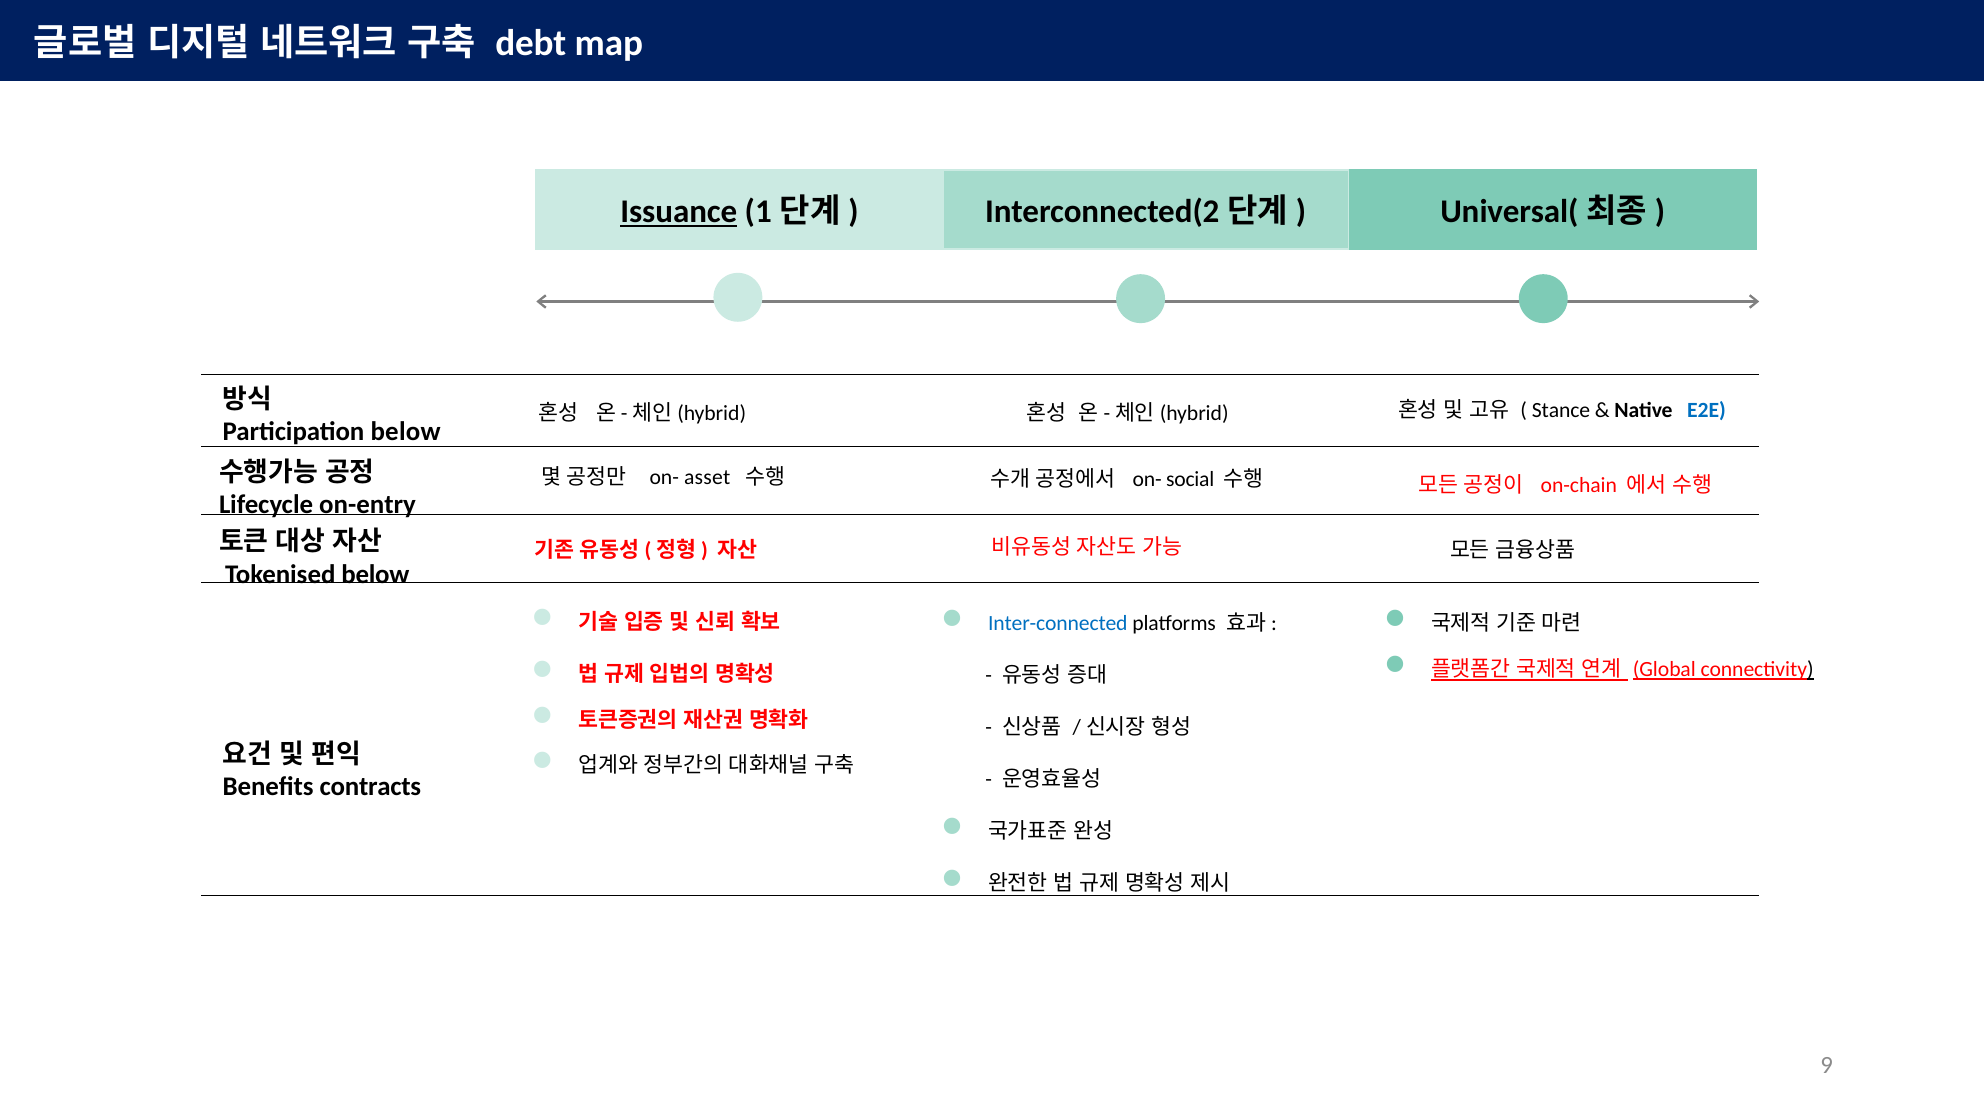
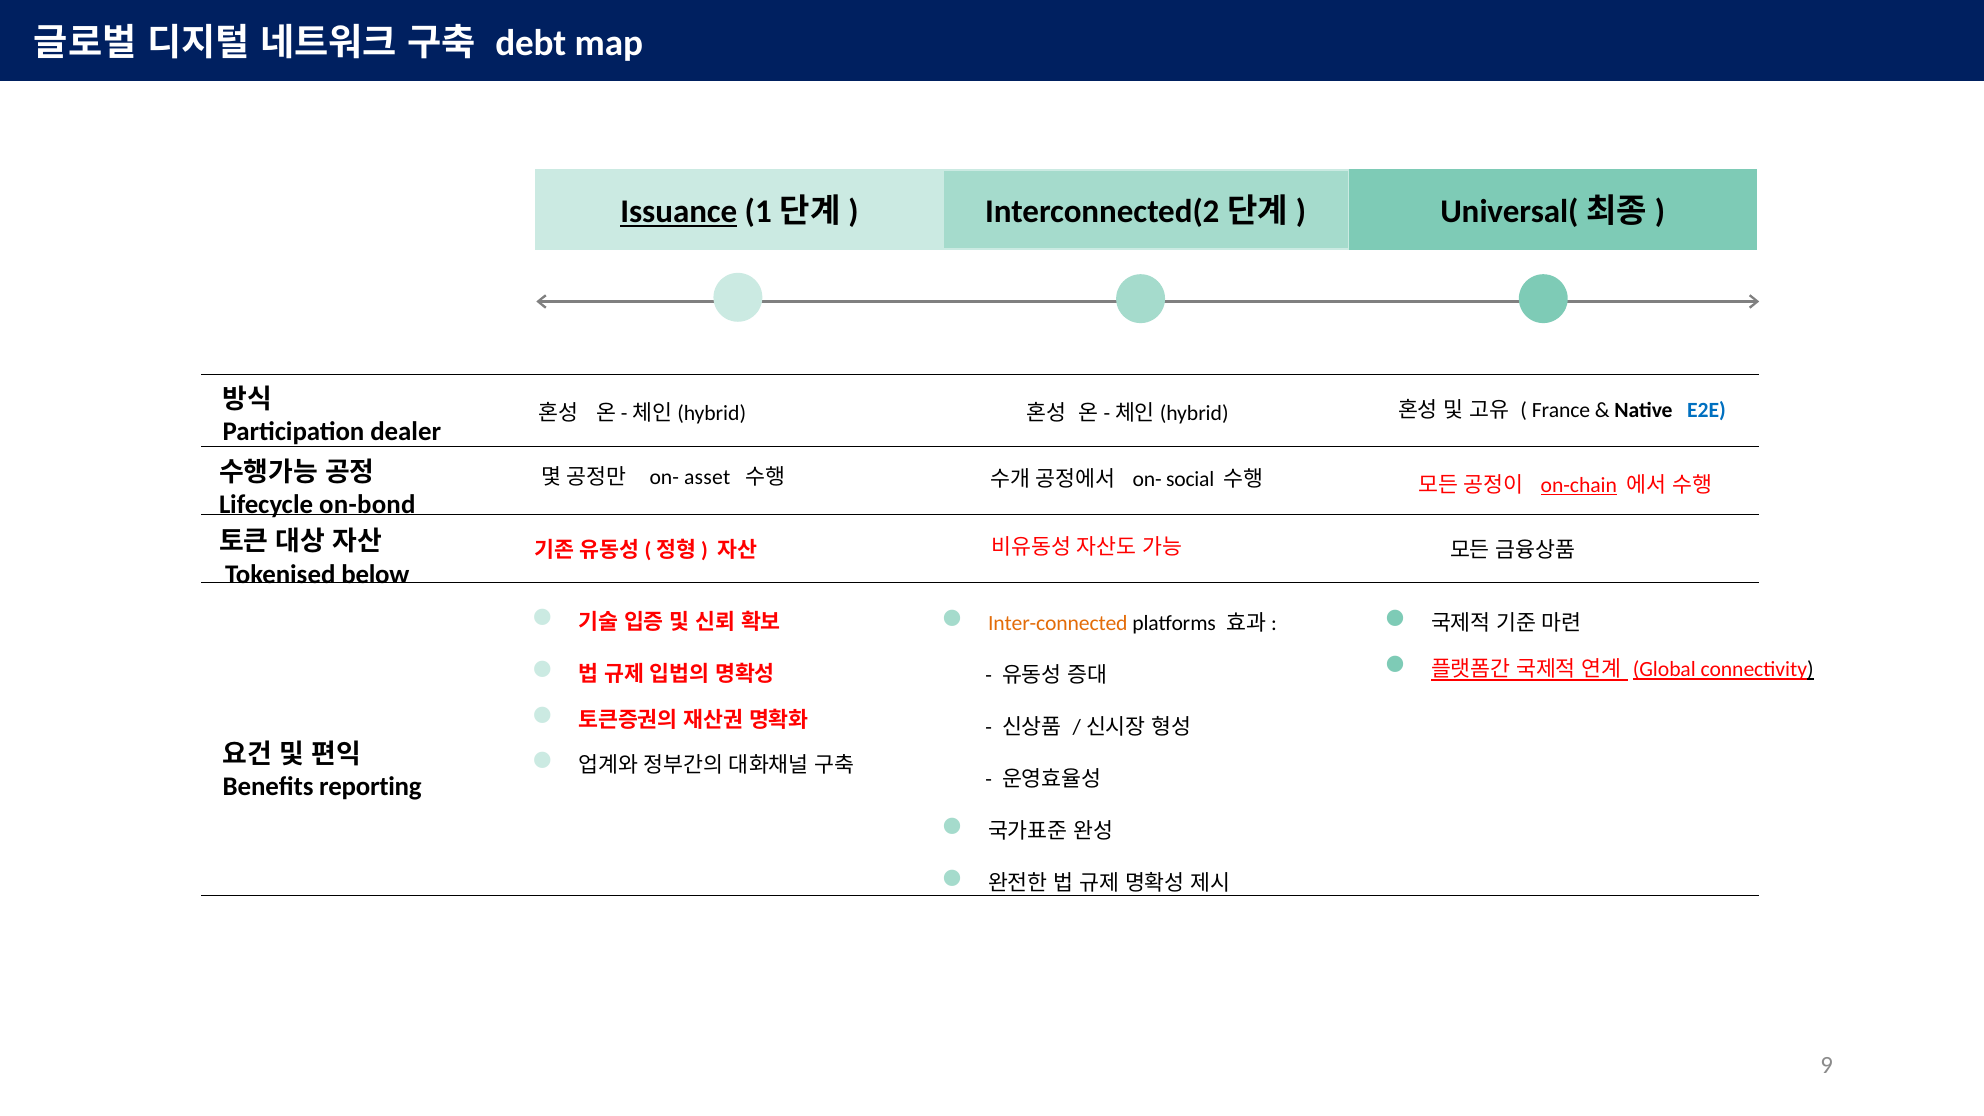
Stance: Stance -> France (1561, 411)
Participation below: below -> dealer (406, 432)
on-chain underline: none -> present (1579, 485)
on-entry: on-entry -> on-bond (367, 505)
Inter-connected colour: blue -> orange (1058, 623)
contracts: contracts -> reporting (370, 787)
